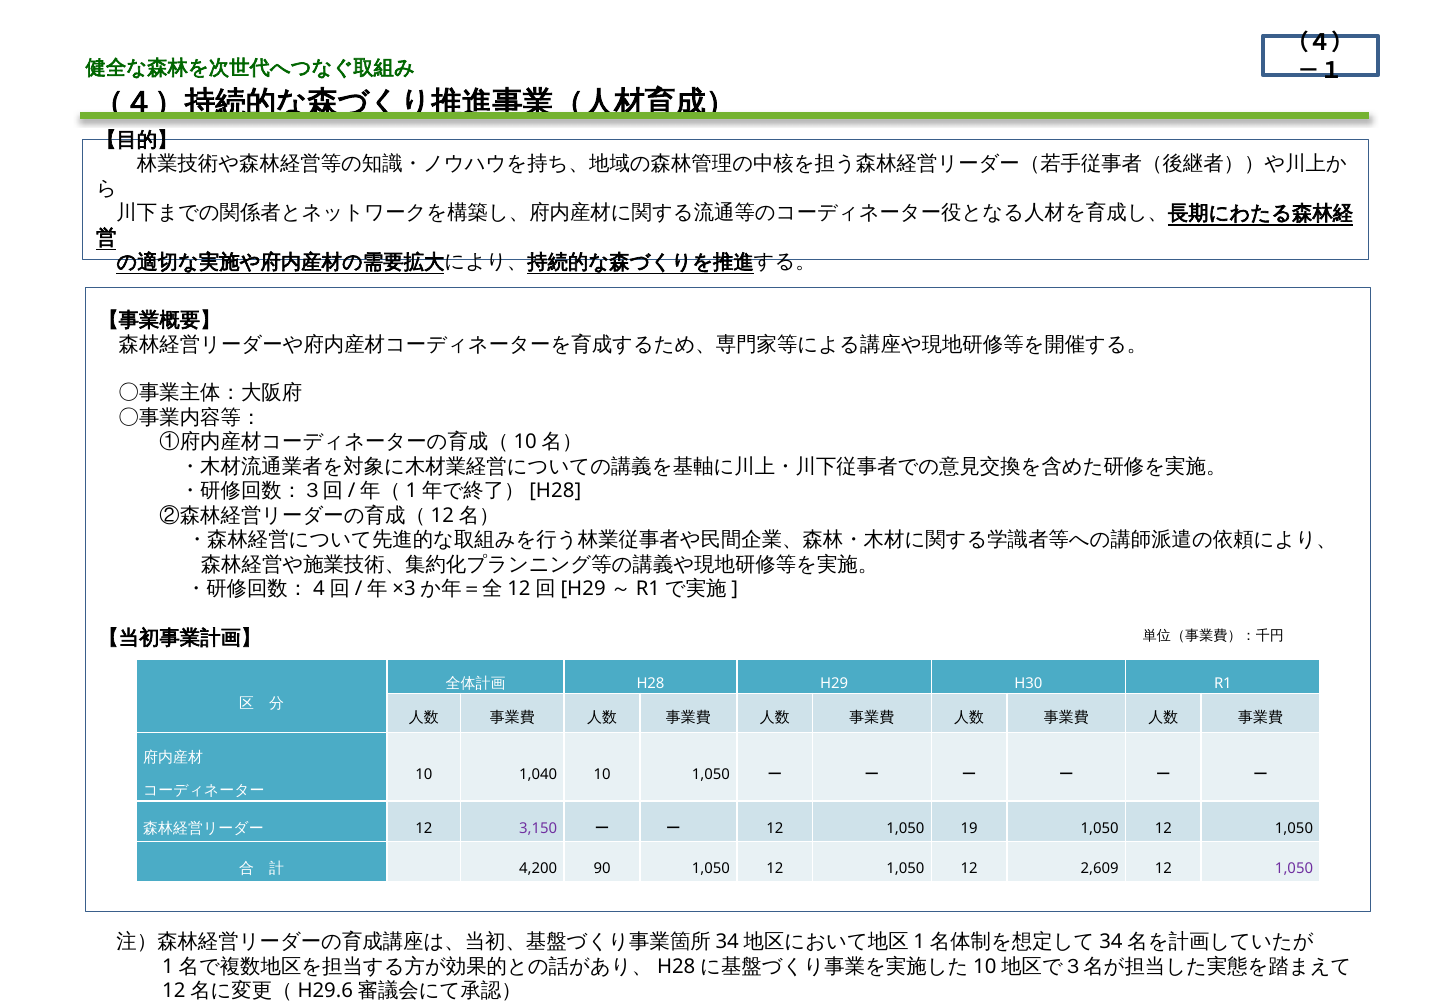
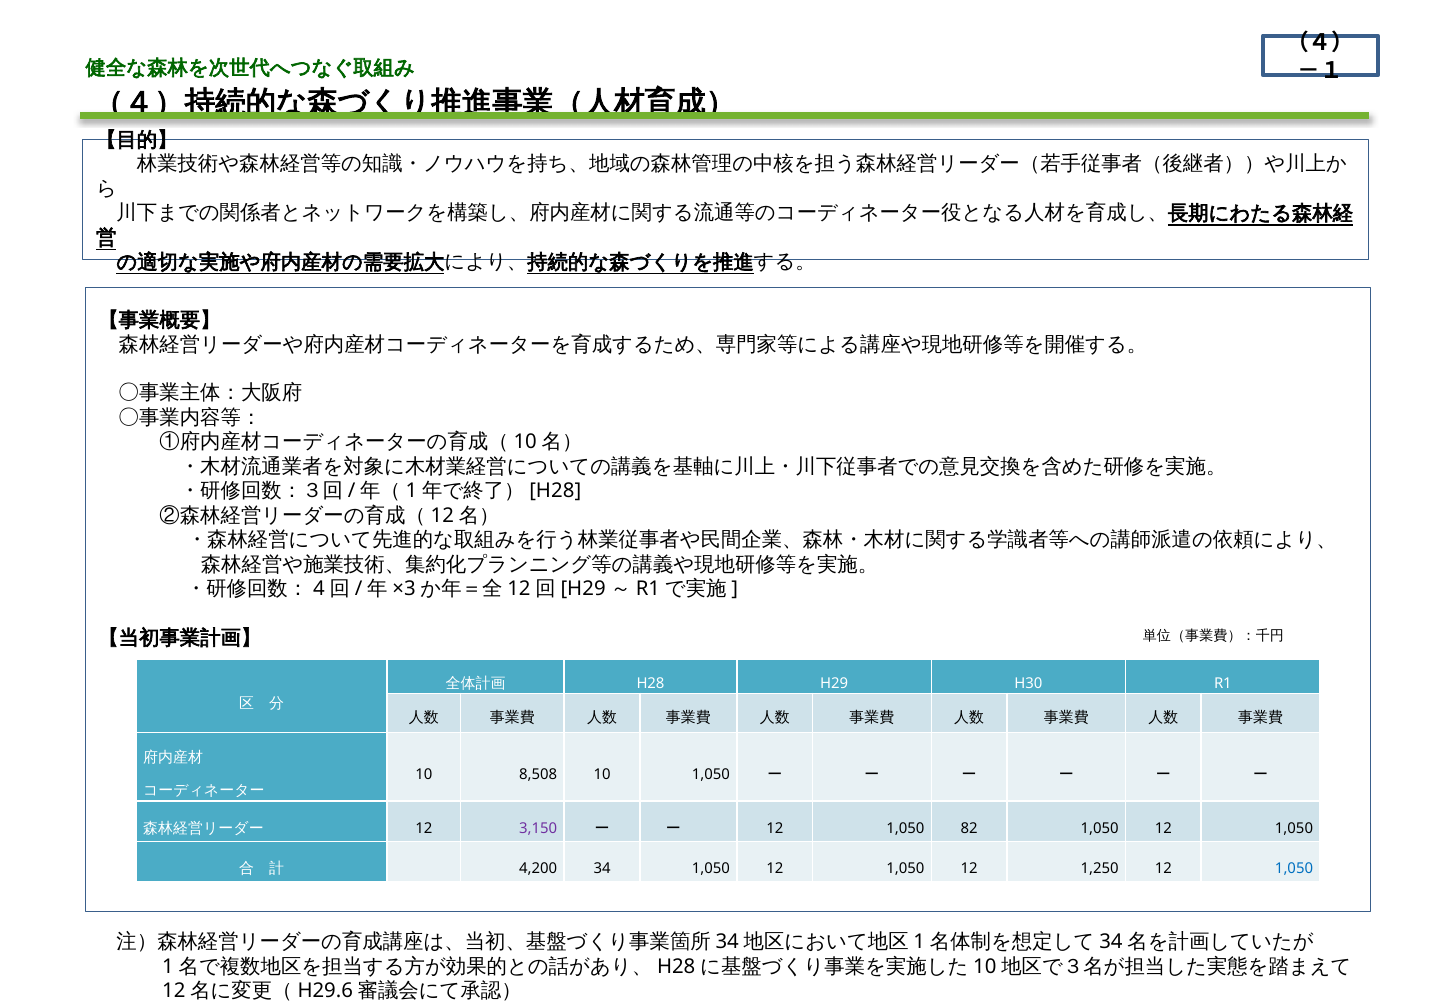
1,040: 1,040 -> 8,508 (538, 774)
19: 19 -> 82 (969, 829)
90: 90 -> 34 (602, 869)
2,609: 2,609 -> 1,250 (1100, 869)
1,050 colour: purple -> blue (1294, 869)
